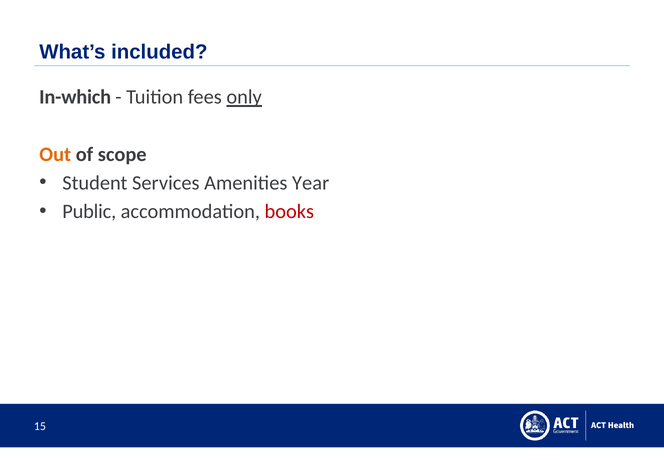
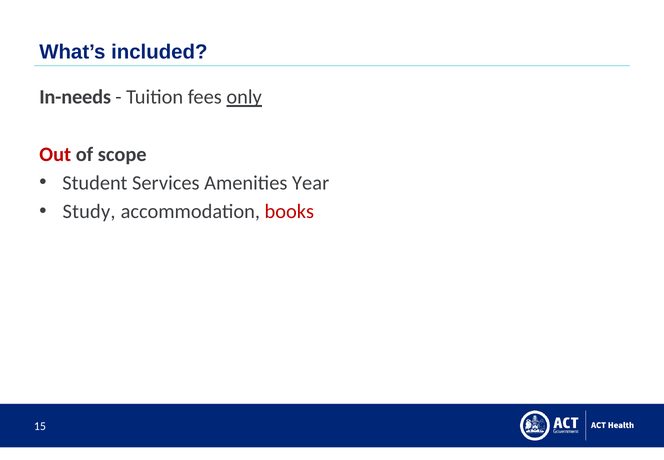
In-which: In-which -> In-needs (75, 97)
Out colour: orange -> red (55, 154)
Public: Public -> Study (89, 211)
